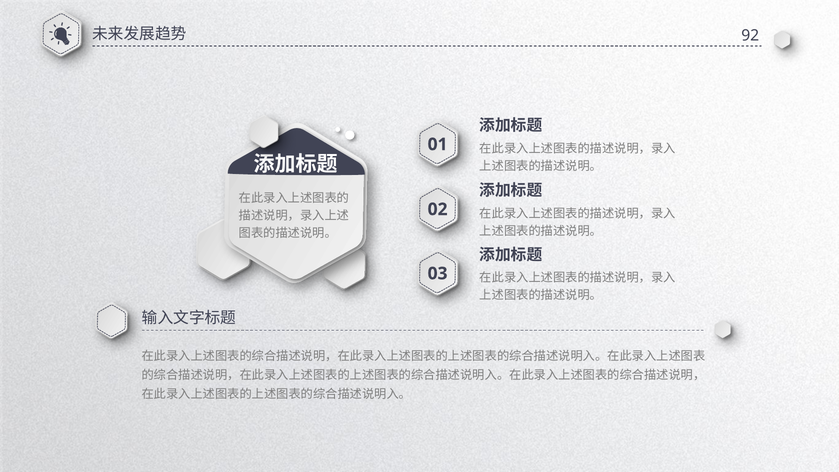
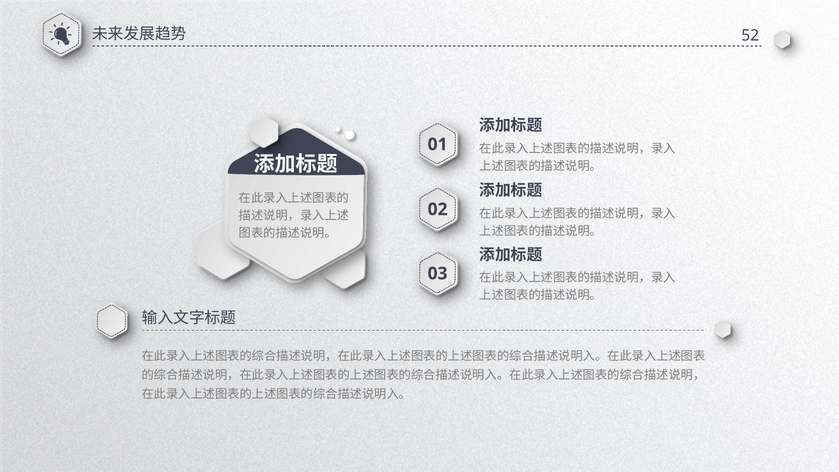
92: 92 -> 52 (750, 36)
